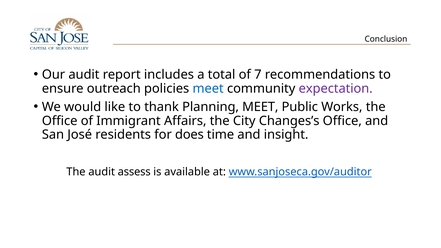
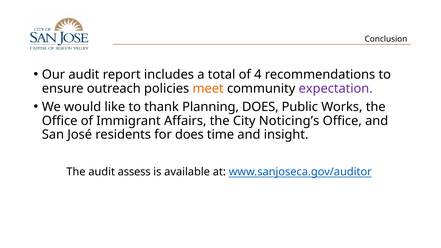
7: 7 -> 4 (258, 75)
meet colour: blue -> orange (208, 88)
Planning MEET: MEET -> DOES (260, 107)
Changes’s: Changes’s -> Noticing’s (289, 121)
